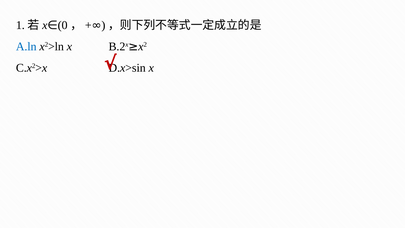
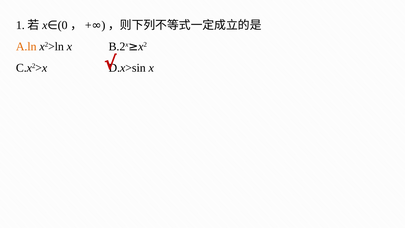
A.ln colour: blue -> orange (26, 46)
